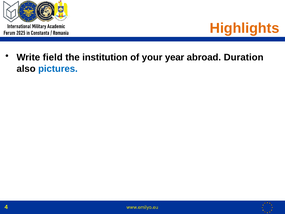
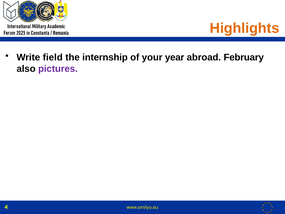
institution: institution -> internship (105, 57)
Duration: Duration -> February (244, 57)
pictures colour: blue -> purple (58, 69)
